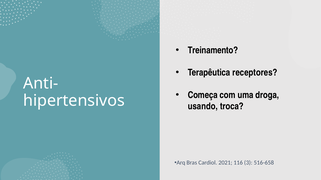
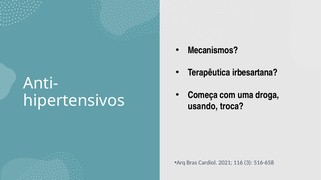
Treinamento: Treinamento -> Mecanismos (213, 50)
receptores: receptores -> irbesartana (255, 73)
